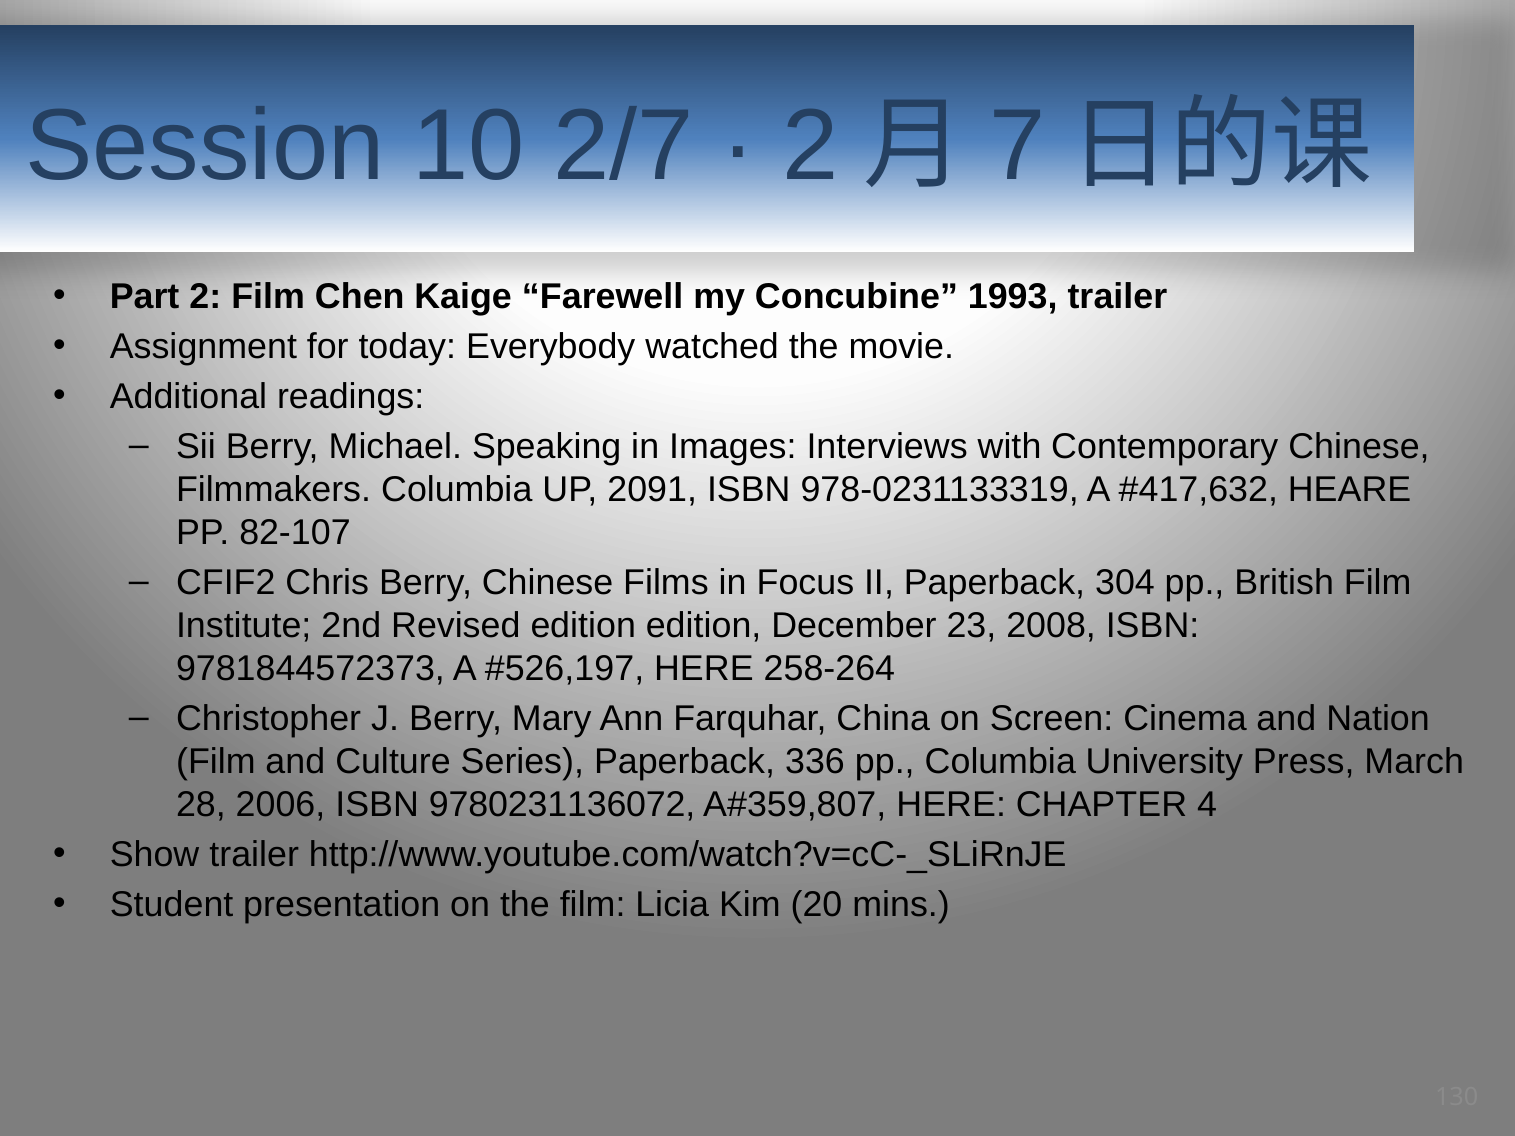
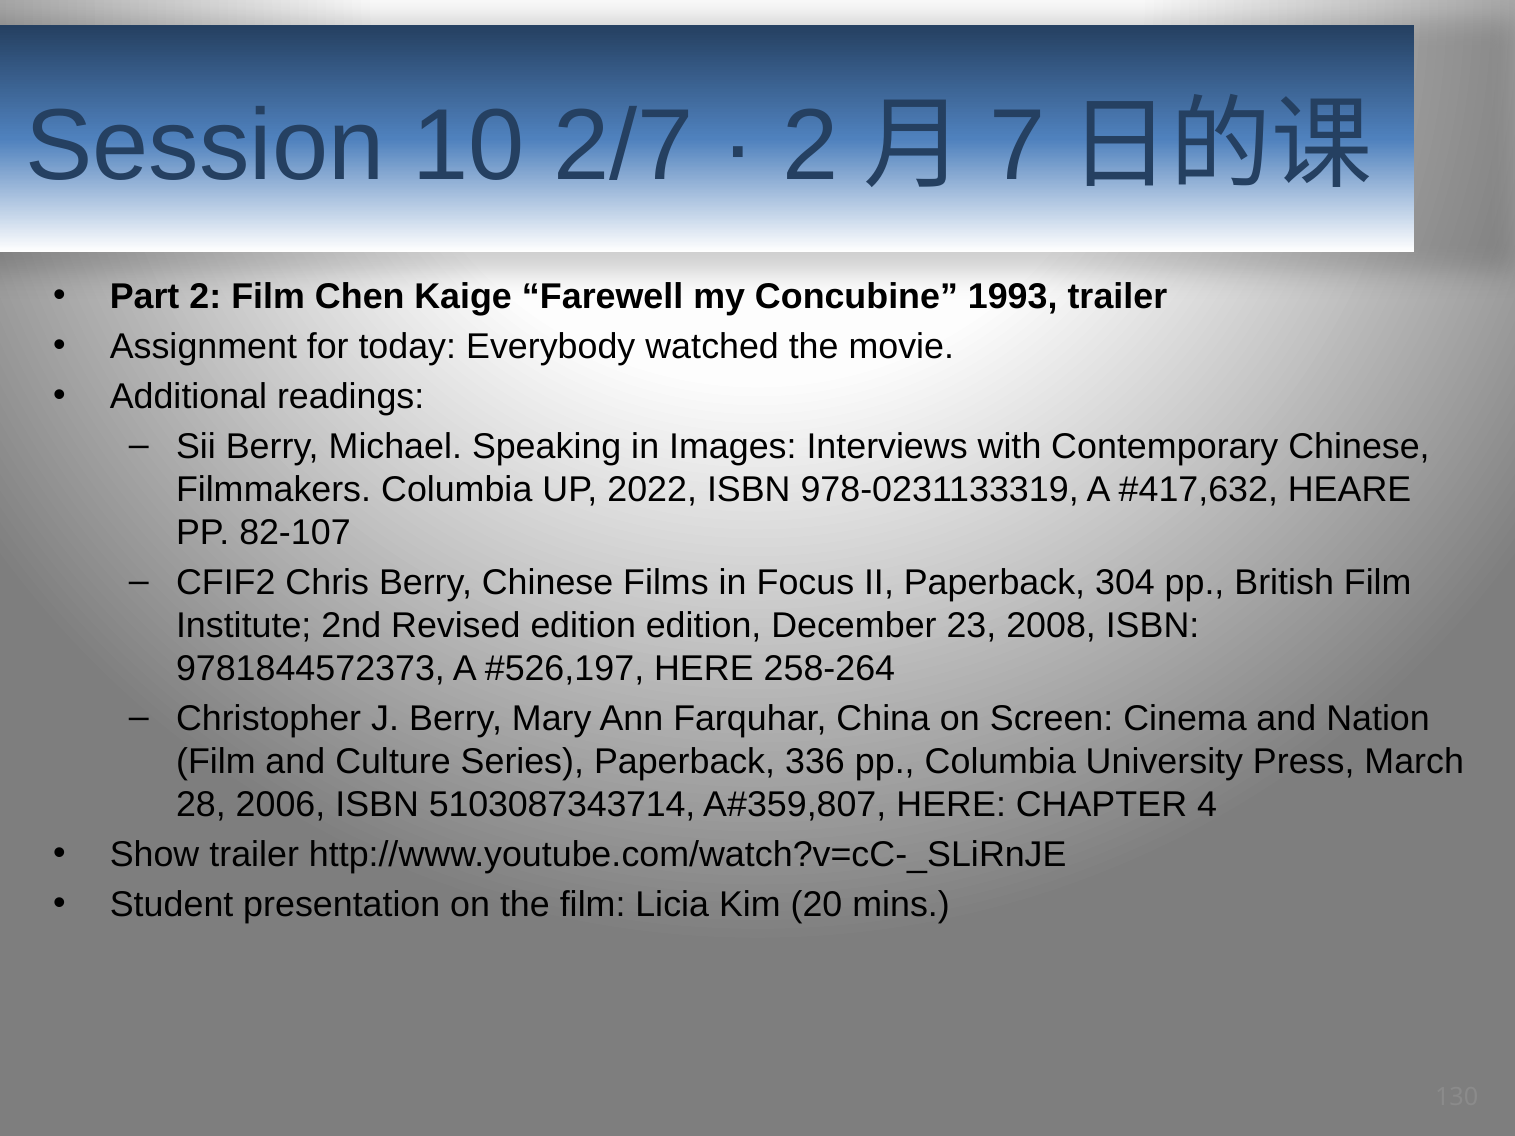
2091: 2091 -> 2022 (652, 490)
9780231136072: 9780231136072 -> 5103087343714 (562, 805)
